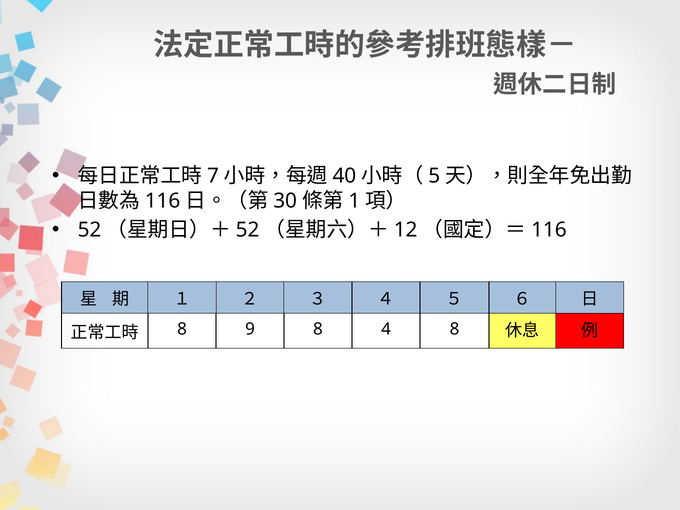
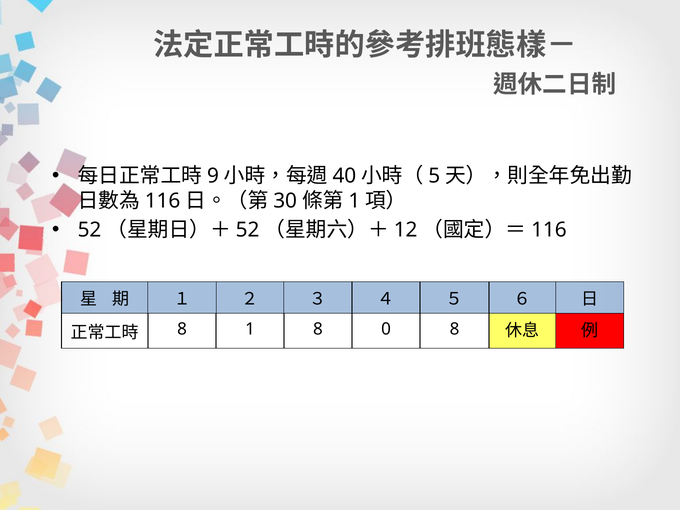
7: 7 -> 9 (213, 176)
8 9: 9 -> 1 (250, 329)
4: 4 -> 0 (386, 329)
